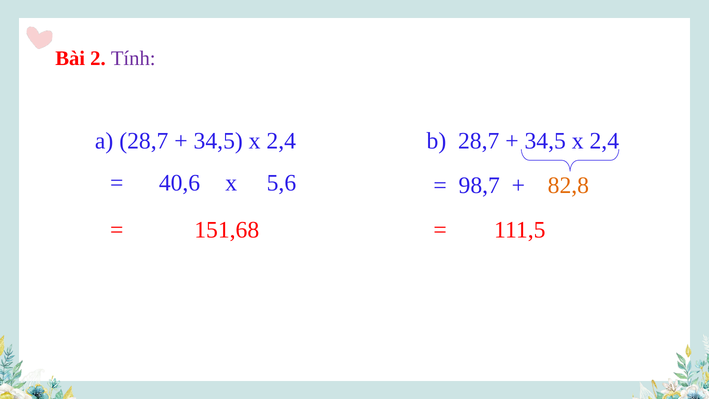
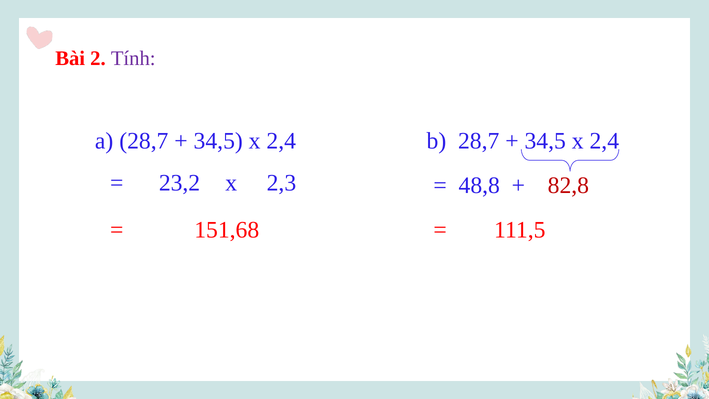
5,6: 5,6 -> 2,3 (281, 183)
40,6: 40,6 -> 23,2 (180, 183)
98,7: 98,7 -> 48,8 (479, 185)
82,8 colour: orange -> red (568, 185)
